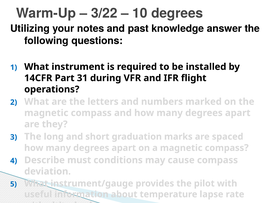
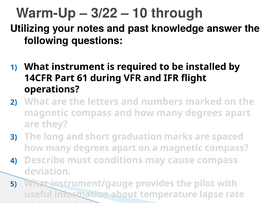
10 degrees: degrees -> through (177, 13)
31: 31 -> 61 (82, 78)
